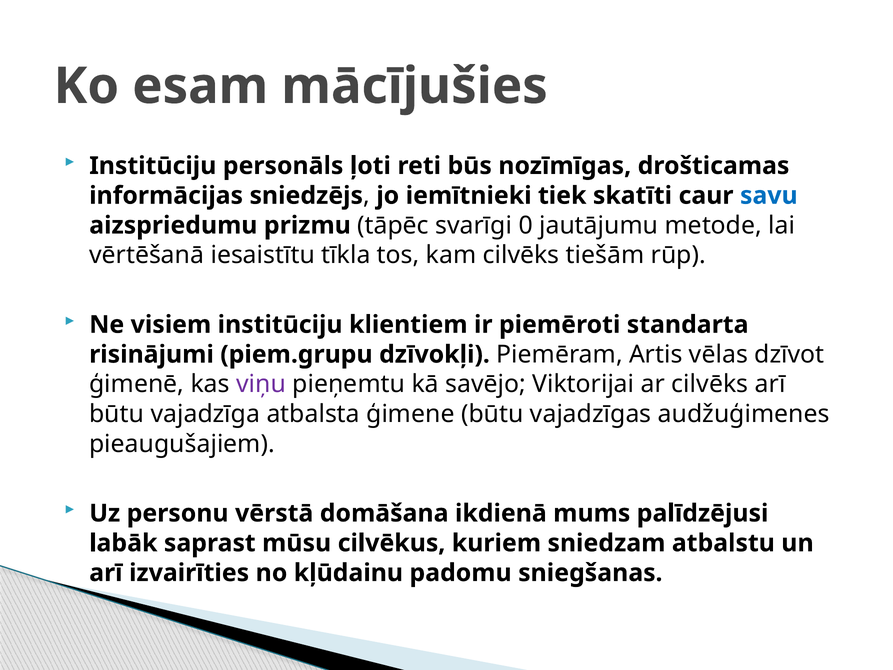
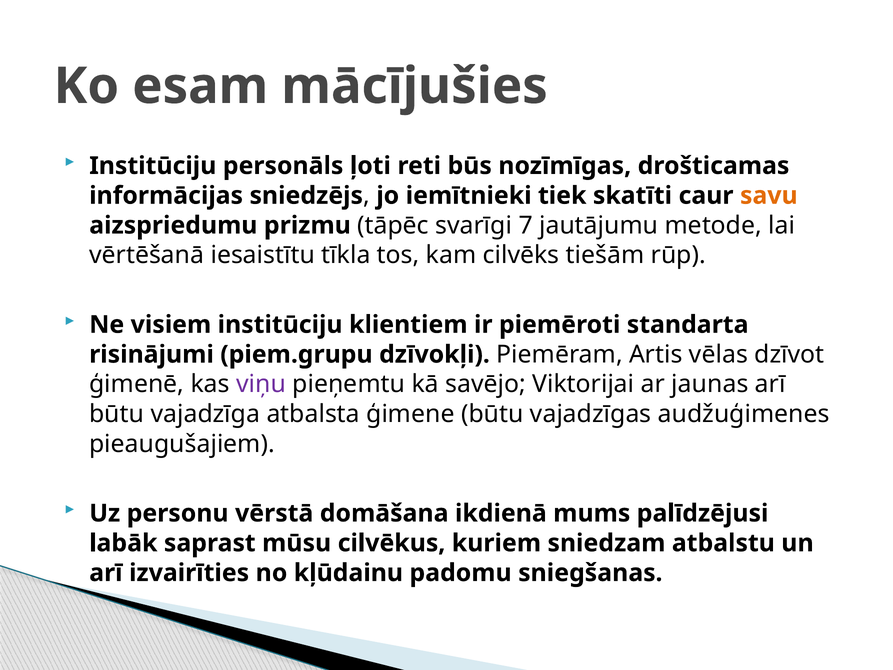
savu colour: blue -> orange (769, 196)
0: 0 -> 7 (526, 225)
ar cilvēks: cilvēks -> jaunas (710, 384)
